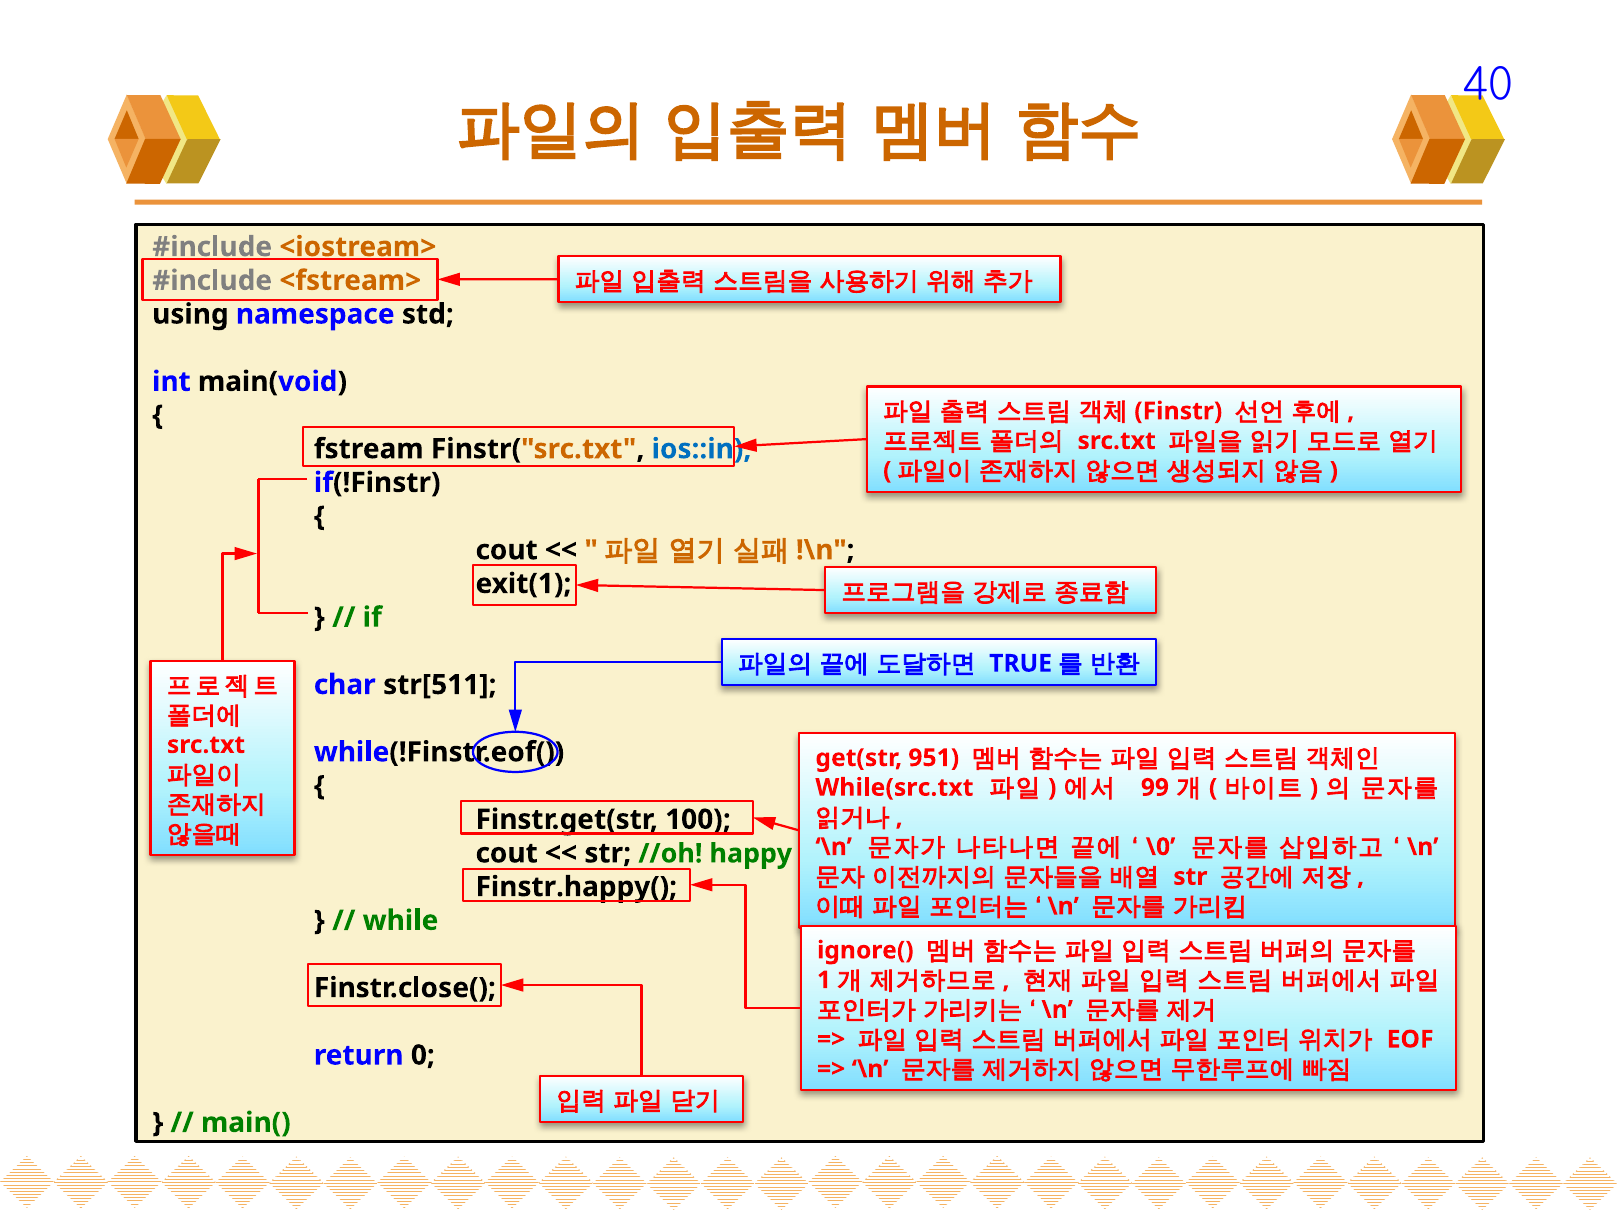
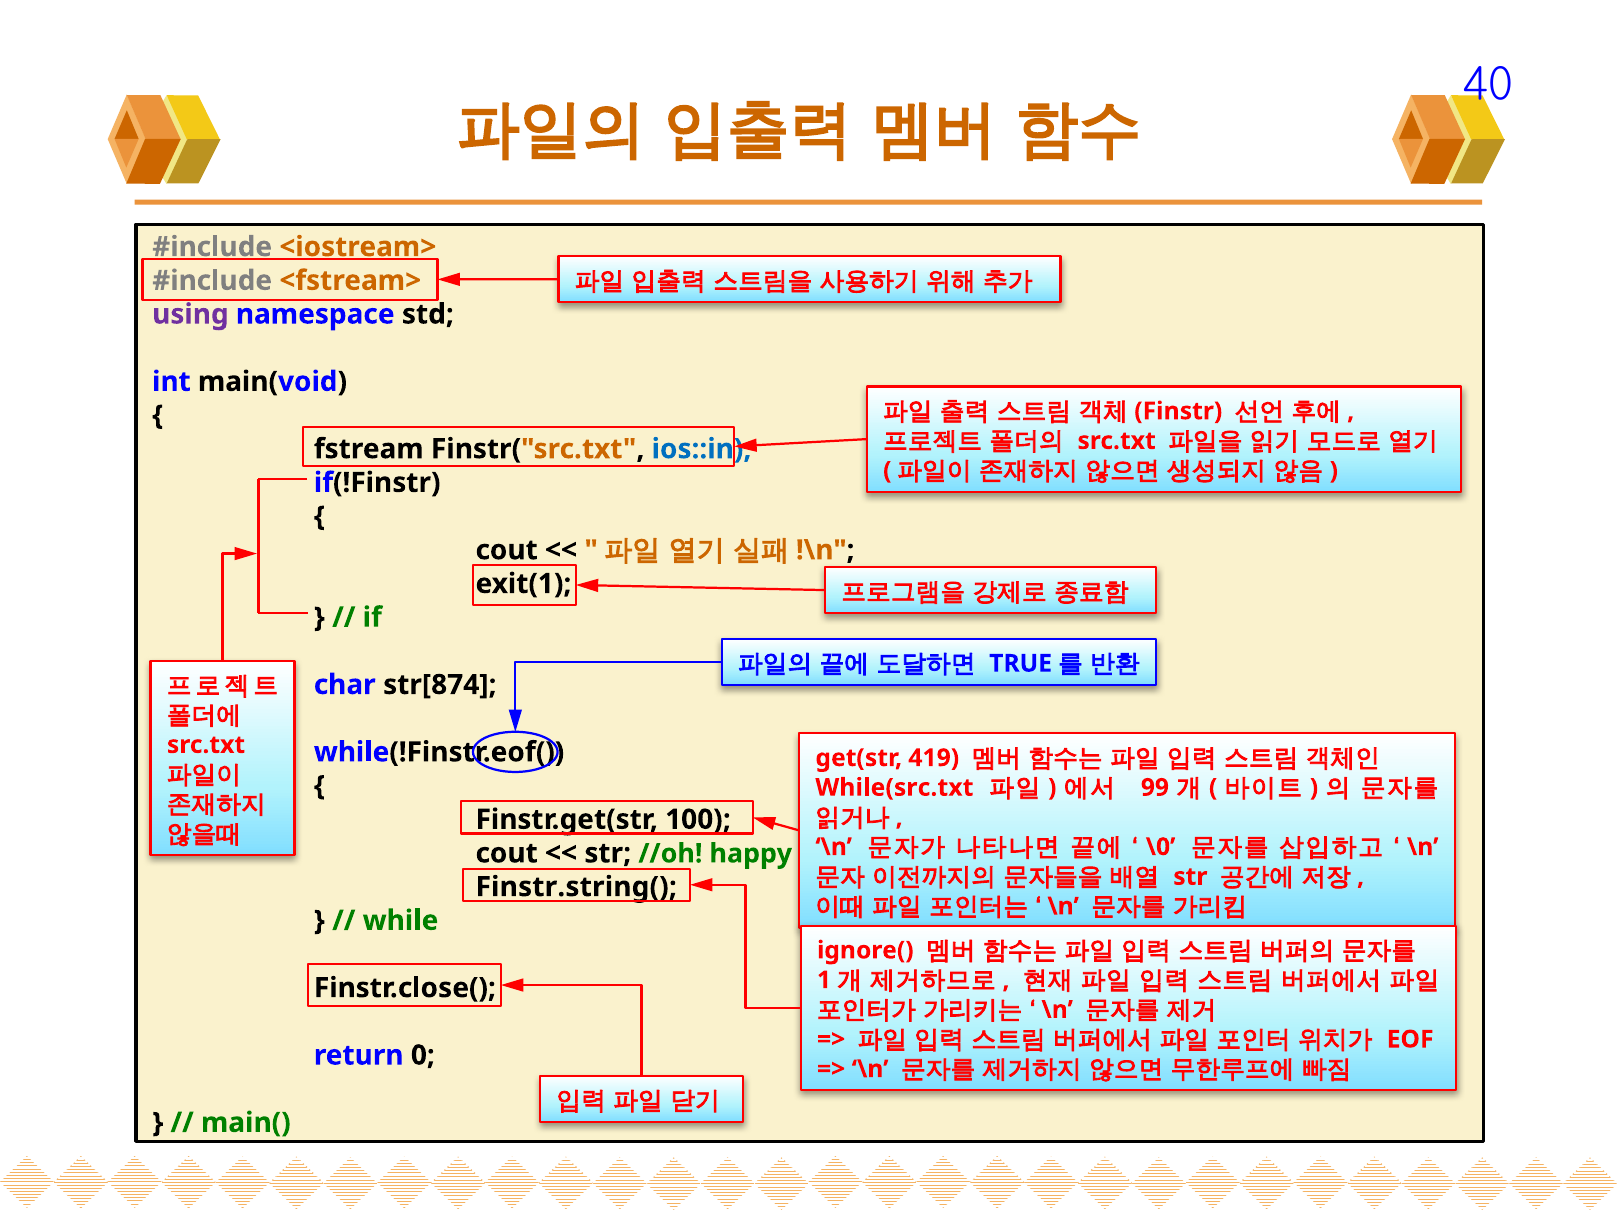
using colour: black -> purple (190, 314)
str[511: str[511 -> str[874 (440, 685)
951: 951 -> 419 (934, 758)
Finstr.happy(: Finstr.happy( -> Finstr.string( (576, 887)
